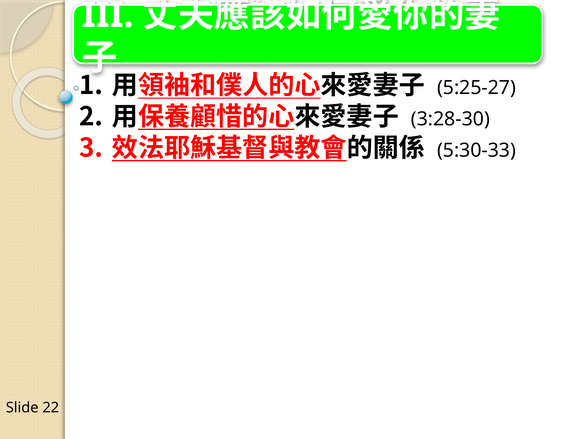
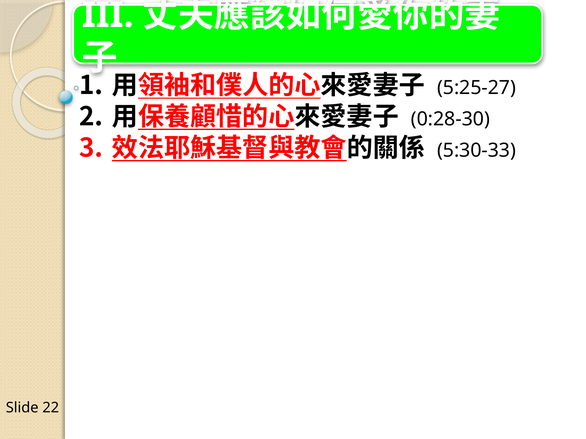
3:28-30: 3:28-30 -> 0:28-30 (450, 119)
